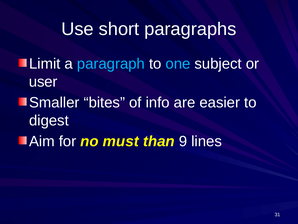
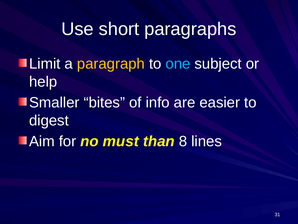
paragraph colour: light blue -> yellow (111, 64)
user: user -> help (43, 82)
9: 9 -> 8 (183, 141)
